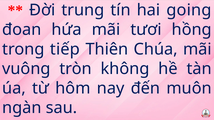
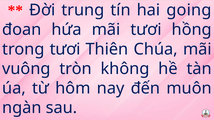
trong tiếp: tiếp -> tươi (65, 49)
